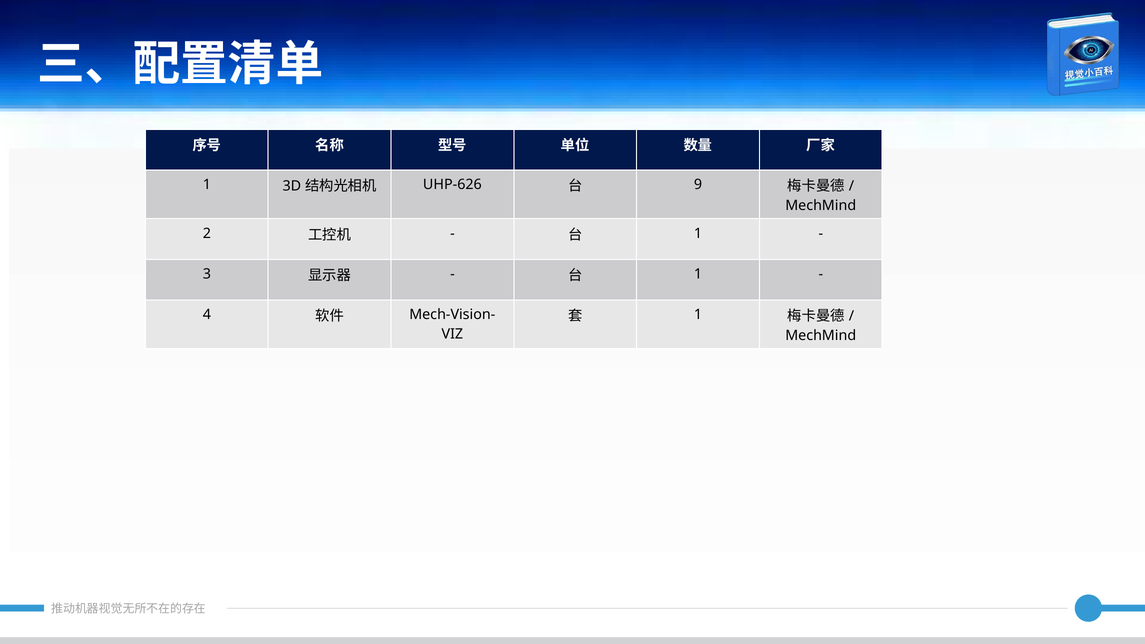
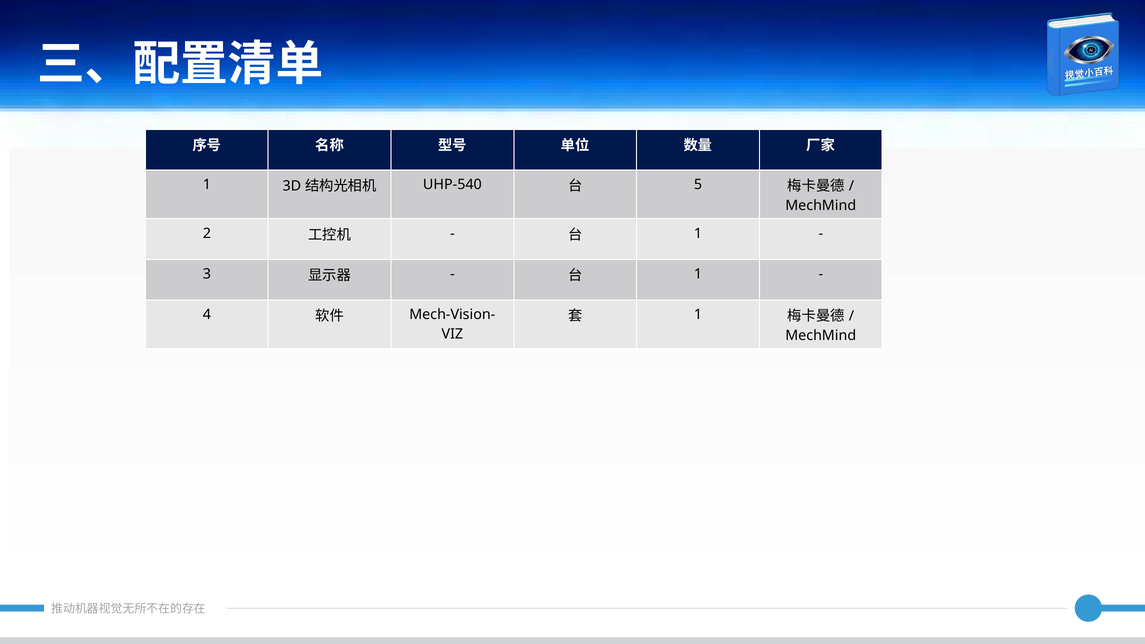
UHP-626: UHP-626 -> UHP-540 (452, 185)
9: 9 -> 5 (698, 185)
